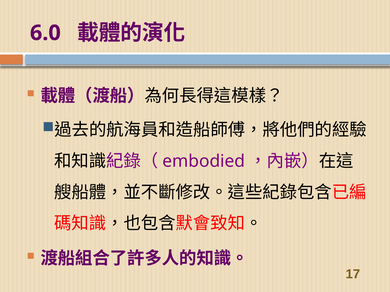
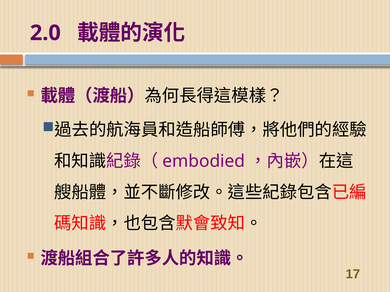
6.0: 6.0 -> 2.0 (45, 33)
